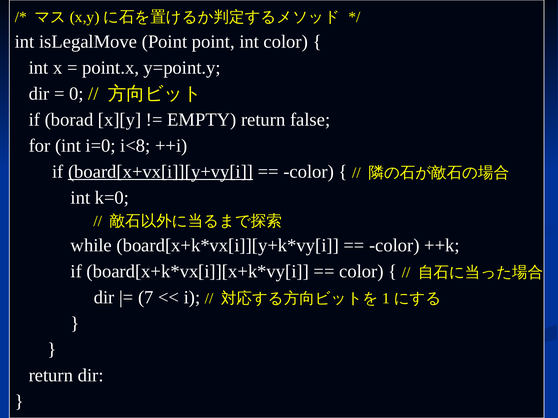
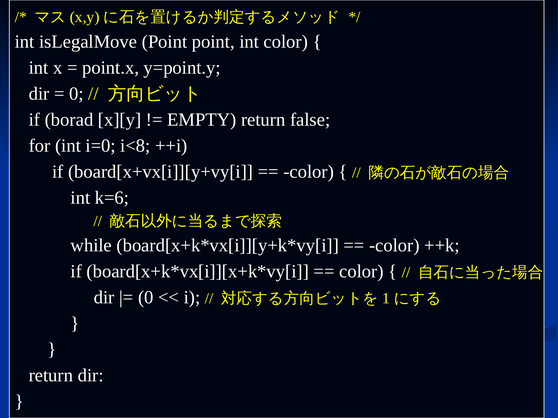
board[x+vx[i]][y+vy[i underline: present -> none (161, 172)
k=0: k=0 -> k=6 (112, 198)
7: 7 -> 0 (146, 298)
